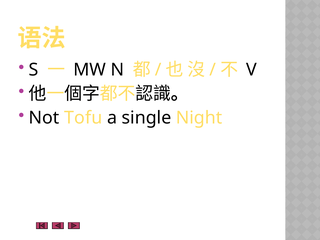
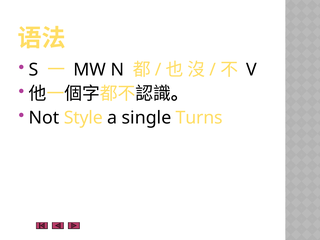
Tofu: Tofu -> Style (83, 118)
Night: Night -> Turns (199, 118)
